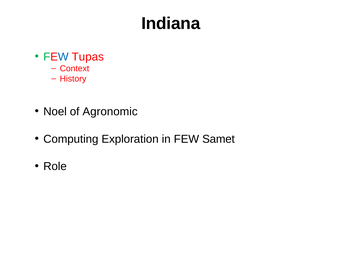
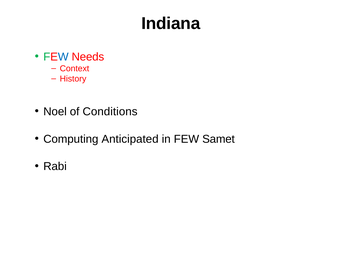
Tupas: Tupas -> Needs (88, 57)
Agronomic: Agronomic -> Conditions (110, 111)
Exploration: Exploration -> Anticipated (130, 139)
Role: Role -> Rabi (55, 166)
